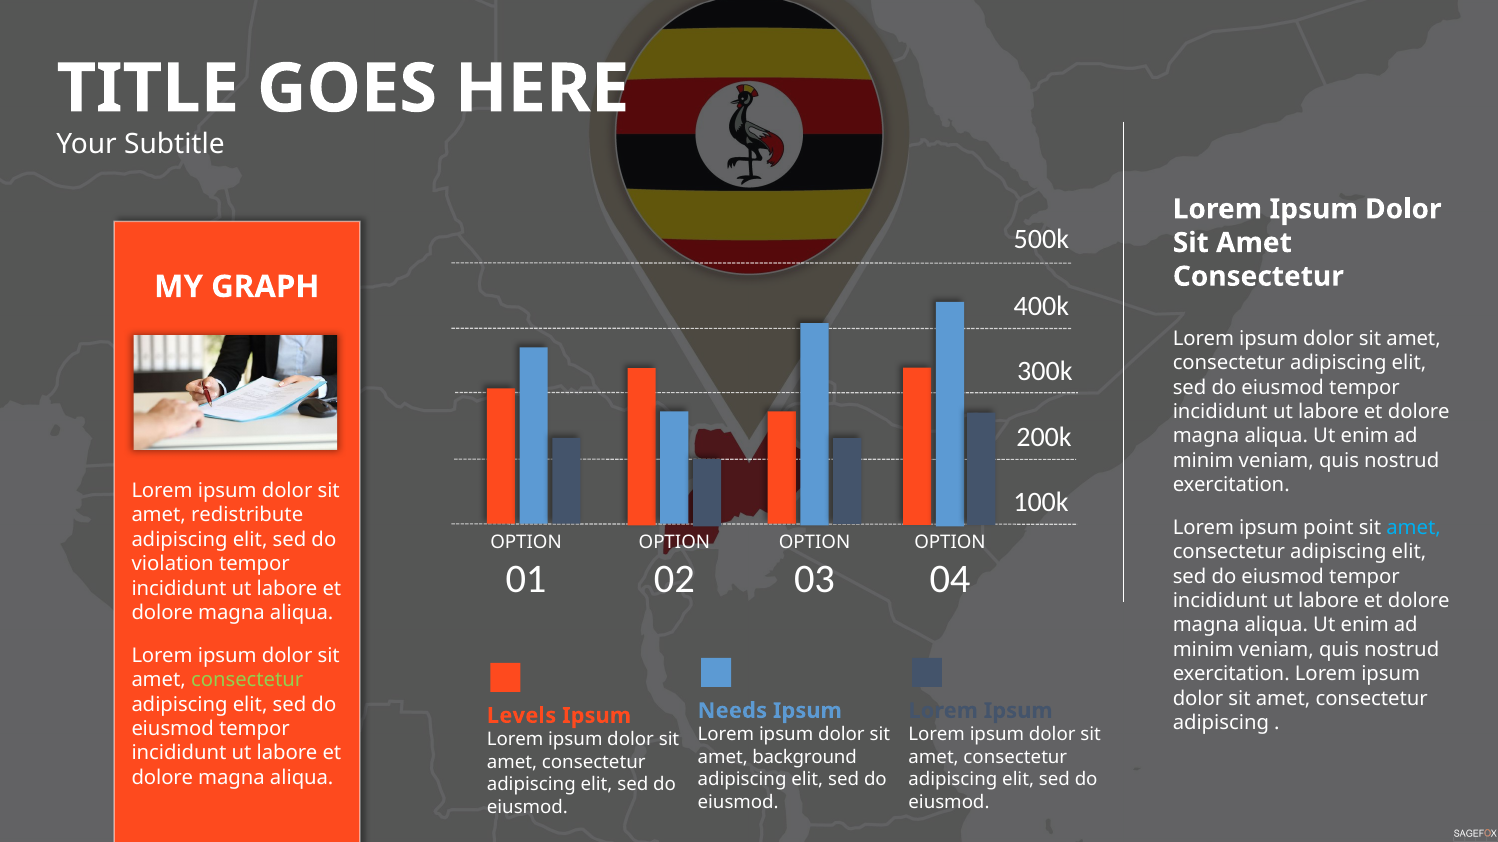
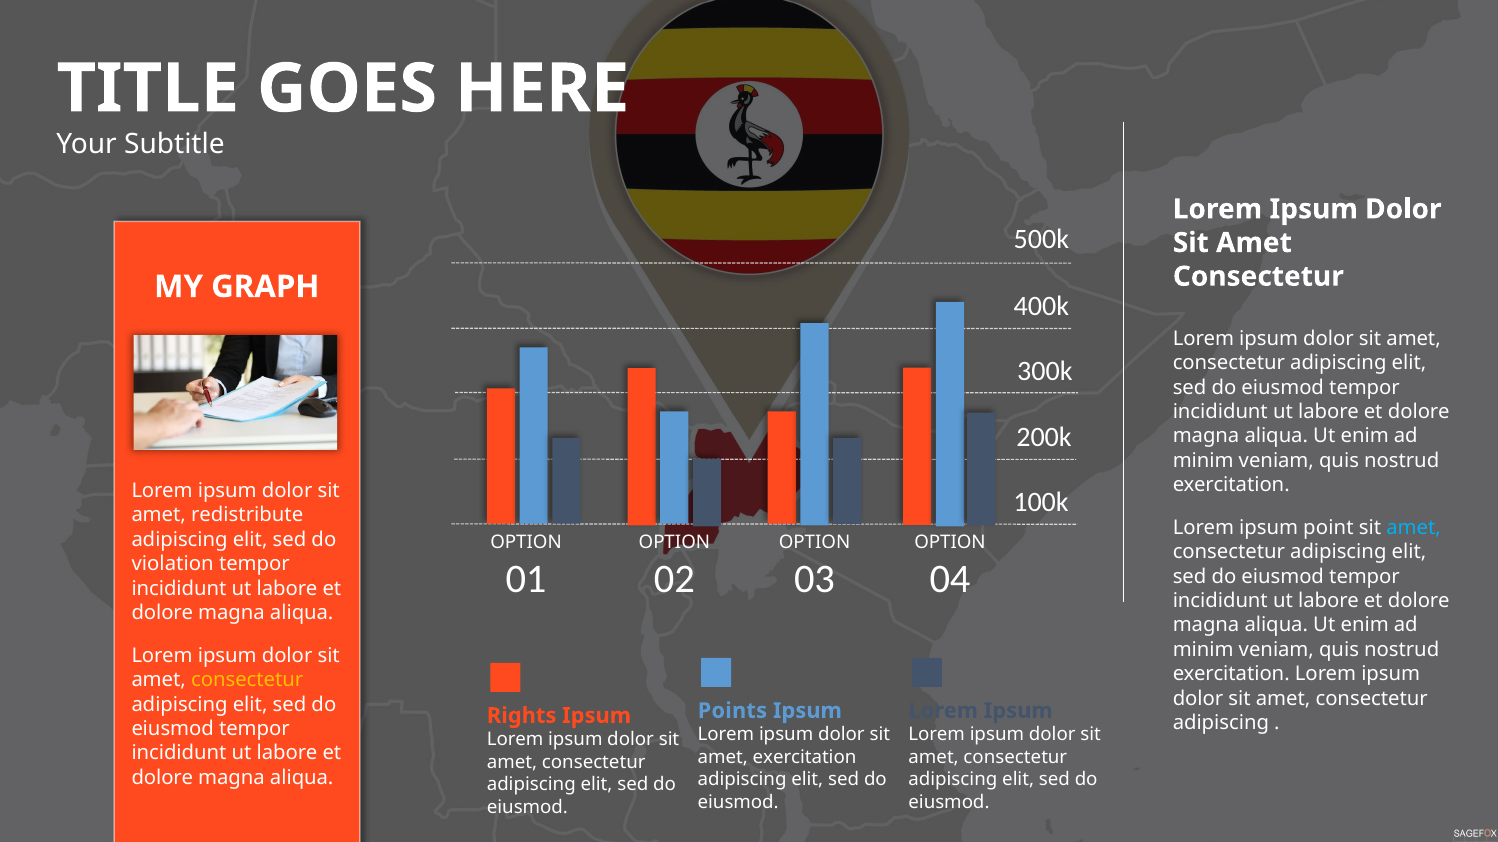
consectetur colour: light green -> yellow (247, 681)
Needs: Needs -> Points (732, 711)
Levels: Levels -> Rights (522, 716)
amet background: background -> exercitation (805, 758)
